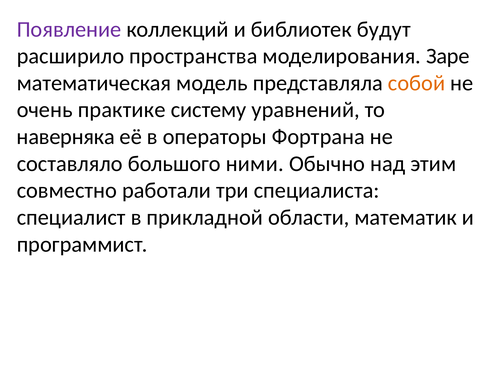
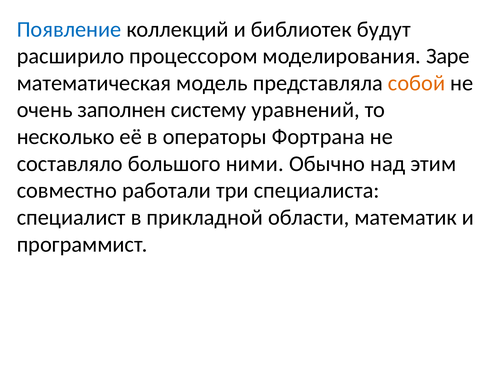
Появление colour: purple -> blue (69, 29)
пространства: пространства -> процессором (193, 56)
практике: практике -> заполнен (122, 110)
наверняка: наверняка -> несколько (66, 137)
